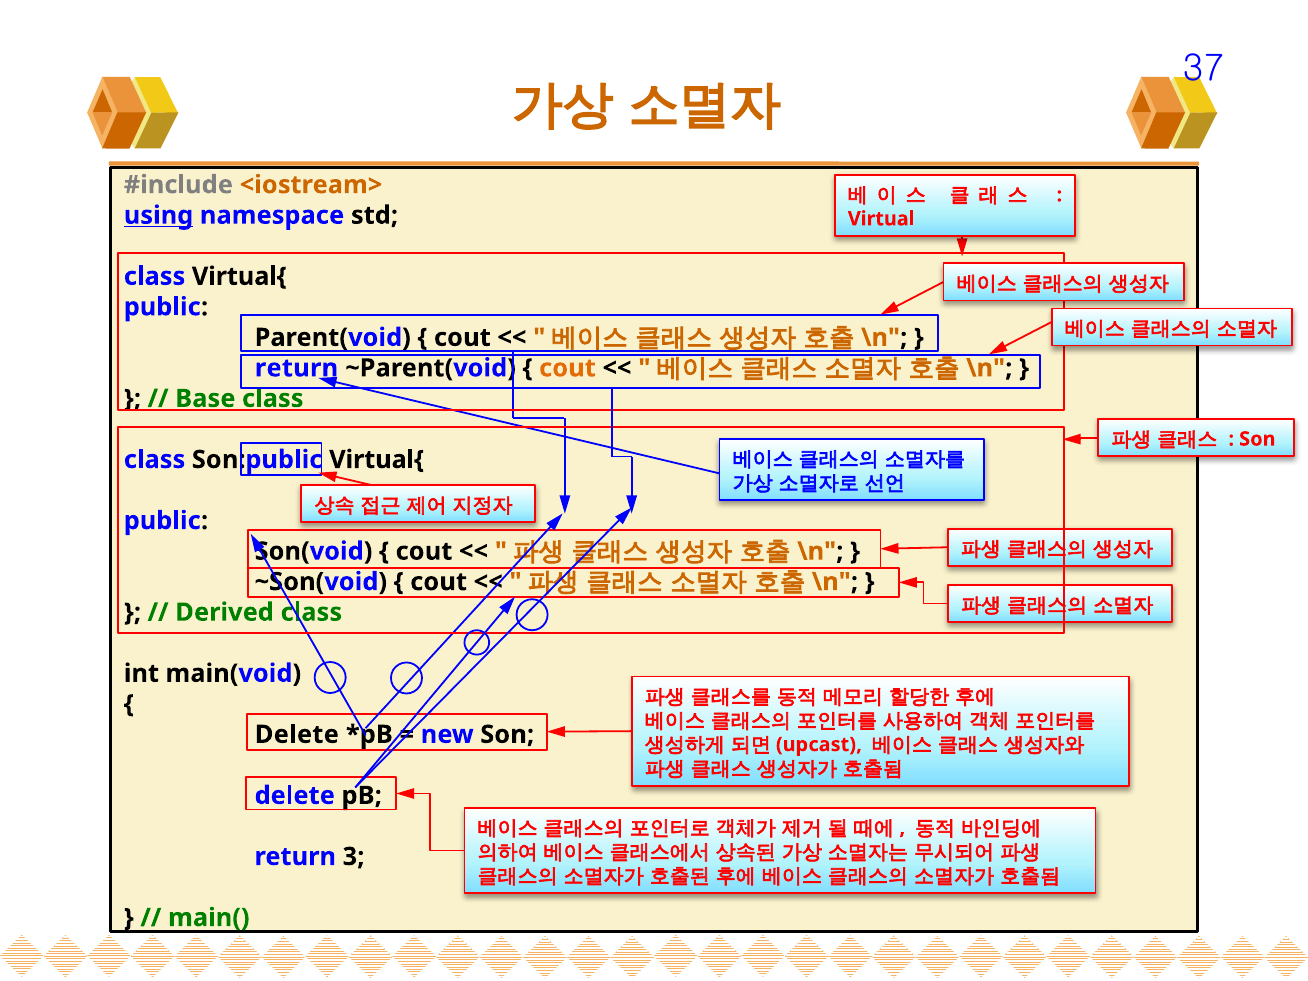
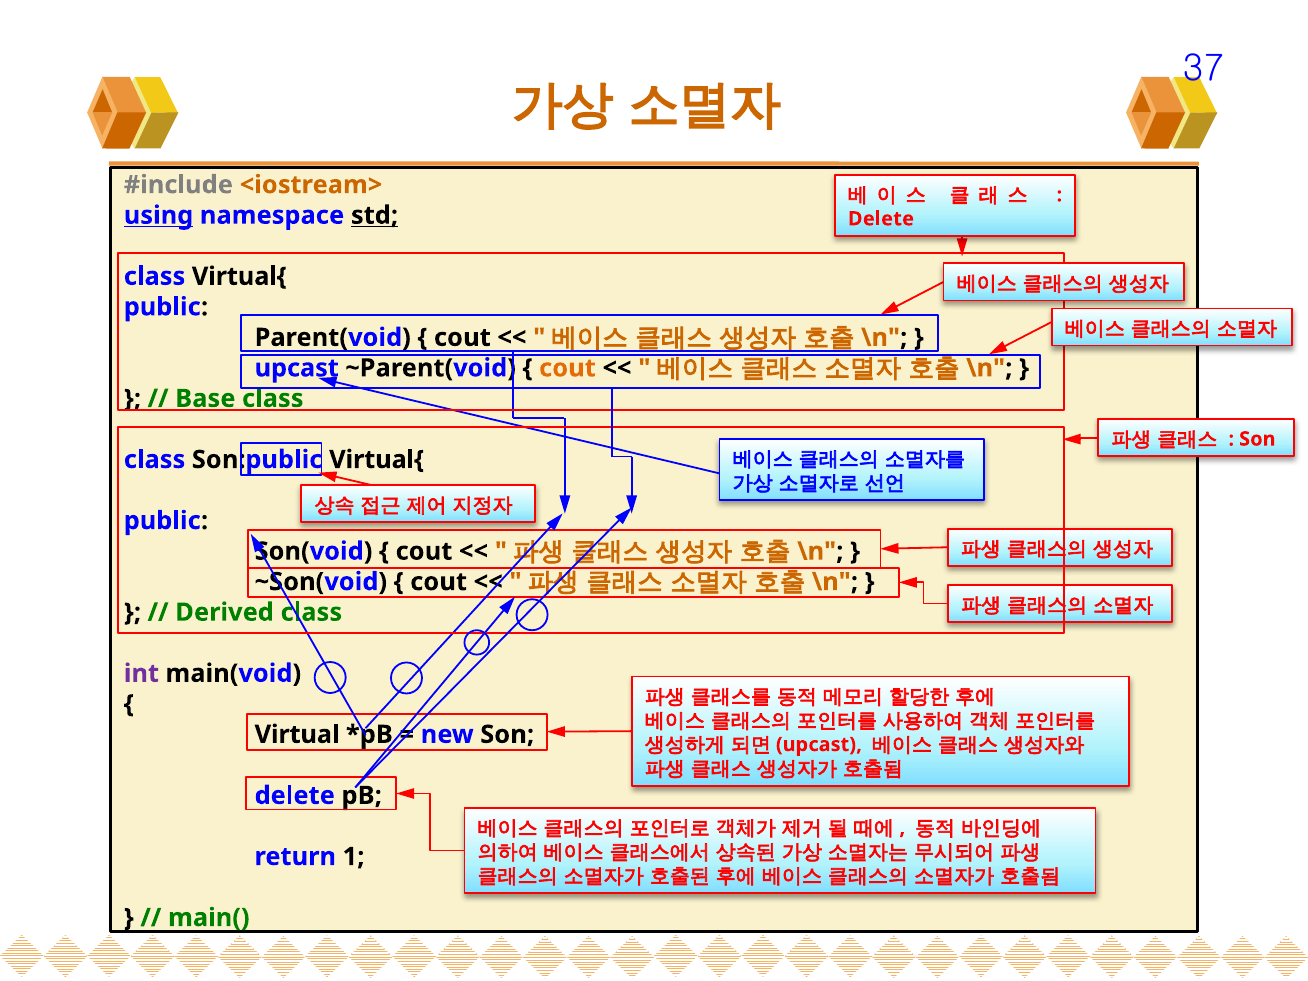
std underline: none -> present (375, 215)
Virtual: Virtual -> Delete (881, 219)
return: return -> upcast (297, 368)
int colour: black -> purple (141, 673)
Delete: Delete -> Virtual (297, 734)
3: 3 -> 1 (354, 857)
